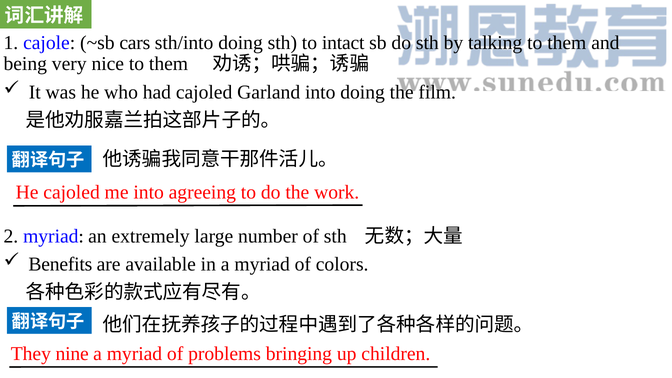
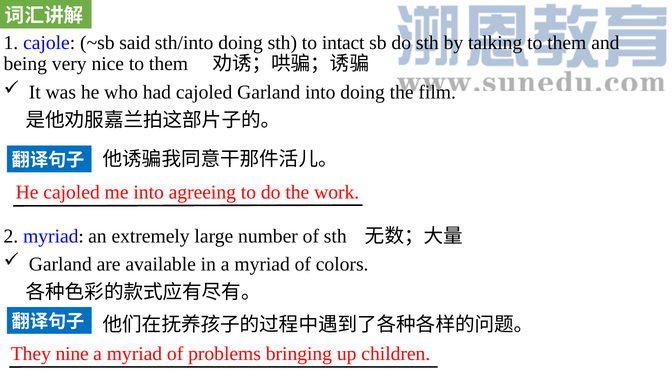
cars: cars -> said (135, 43)
Benefits: Benefits -> Garland (60, 264)
